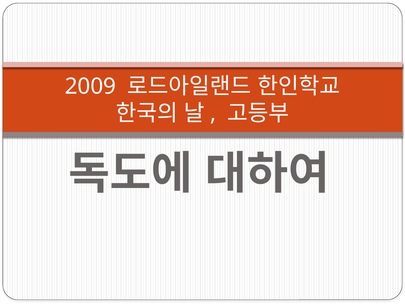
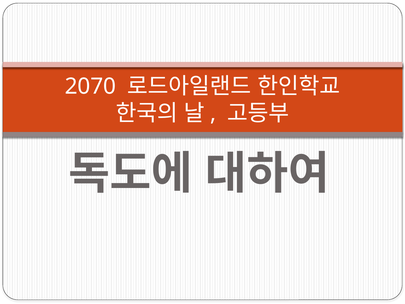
2009: 2009 -> 2070 (90, 86)
